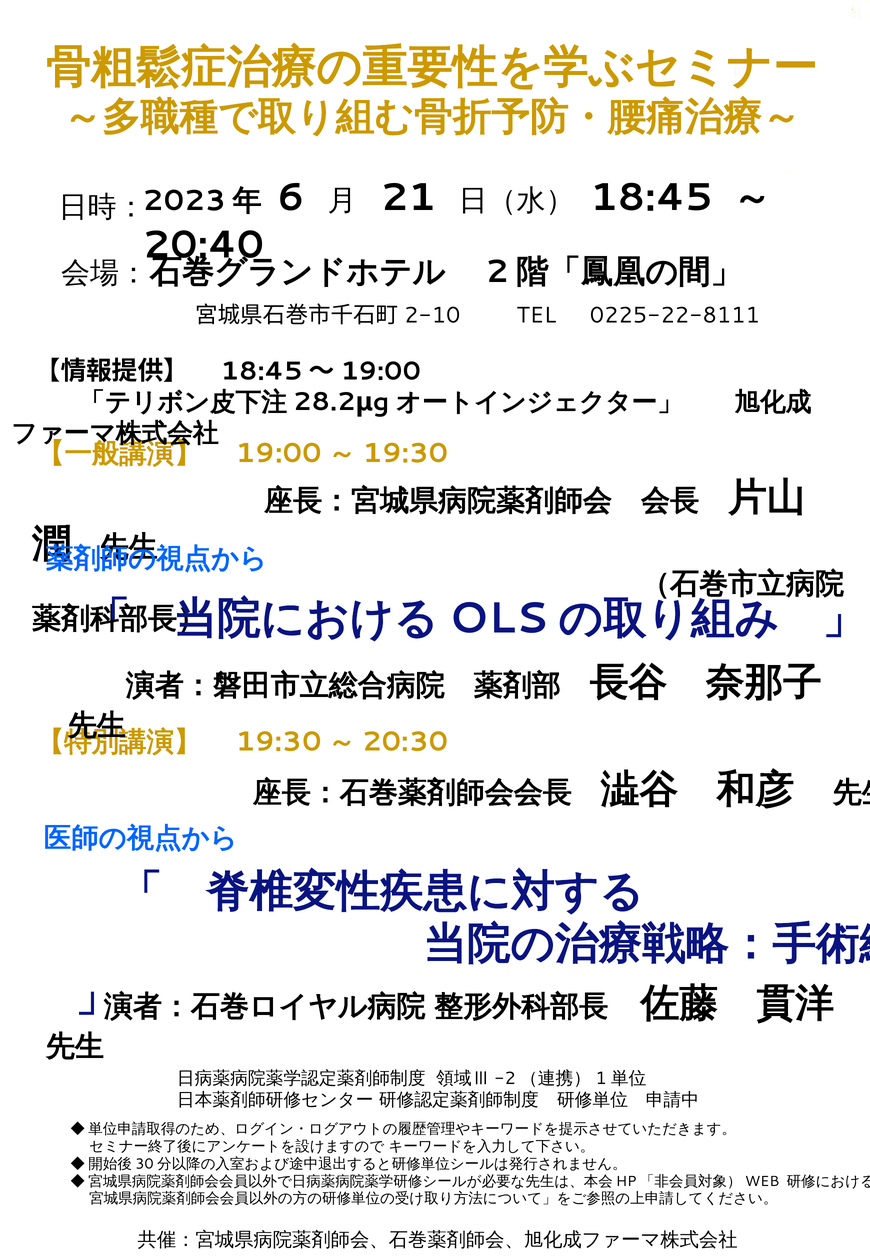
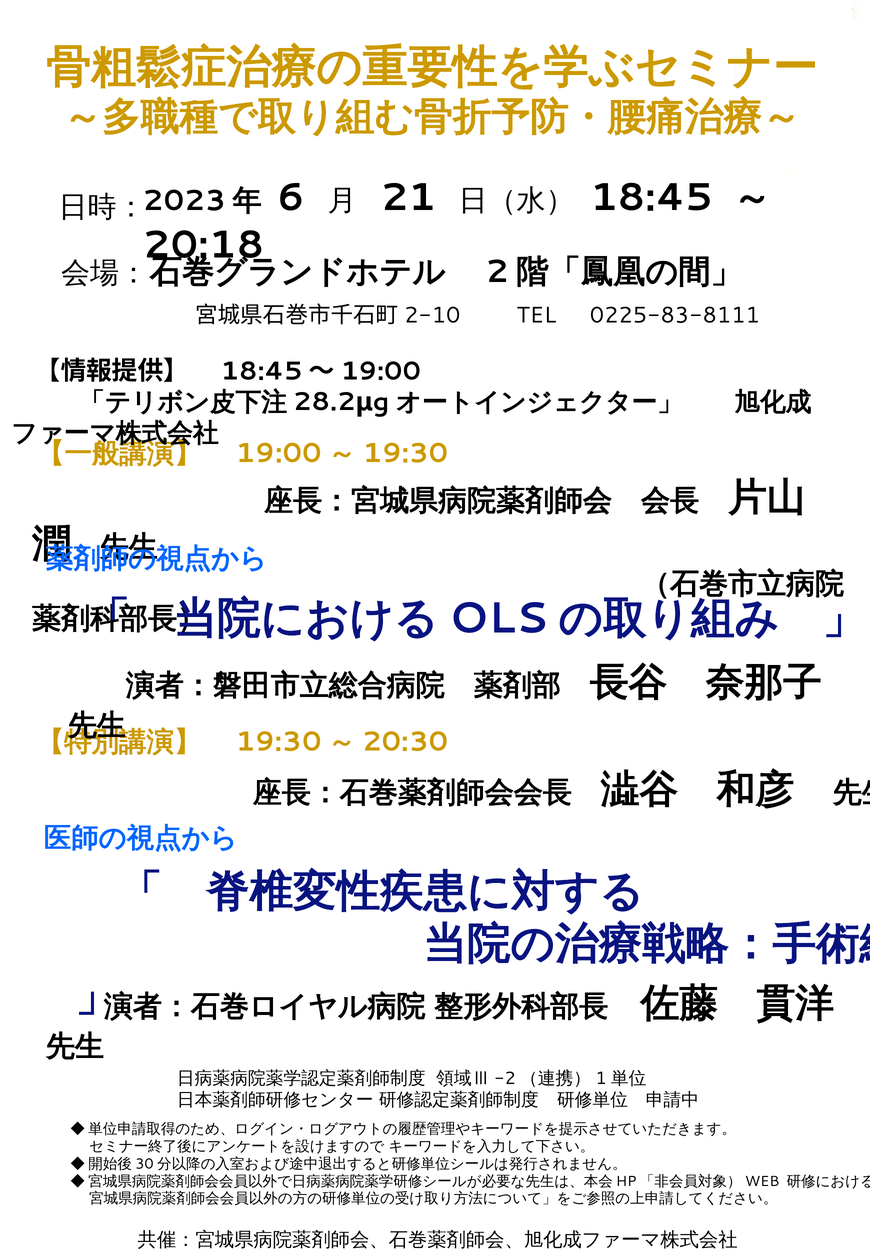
20:40: 20:40 -> 20:18 (204, 245)
0225-22-8111: 0225-22-8111 -> 0225-83-8111 (675, 315)
